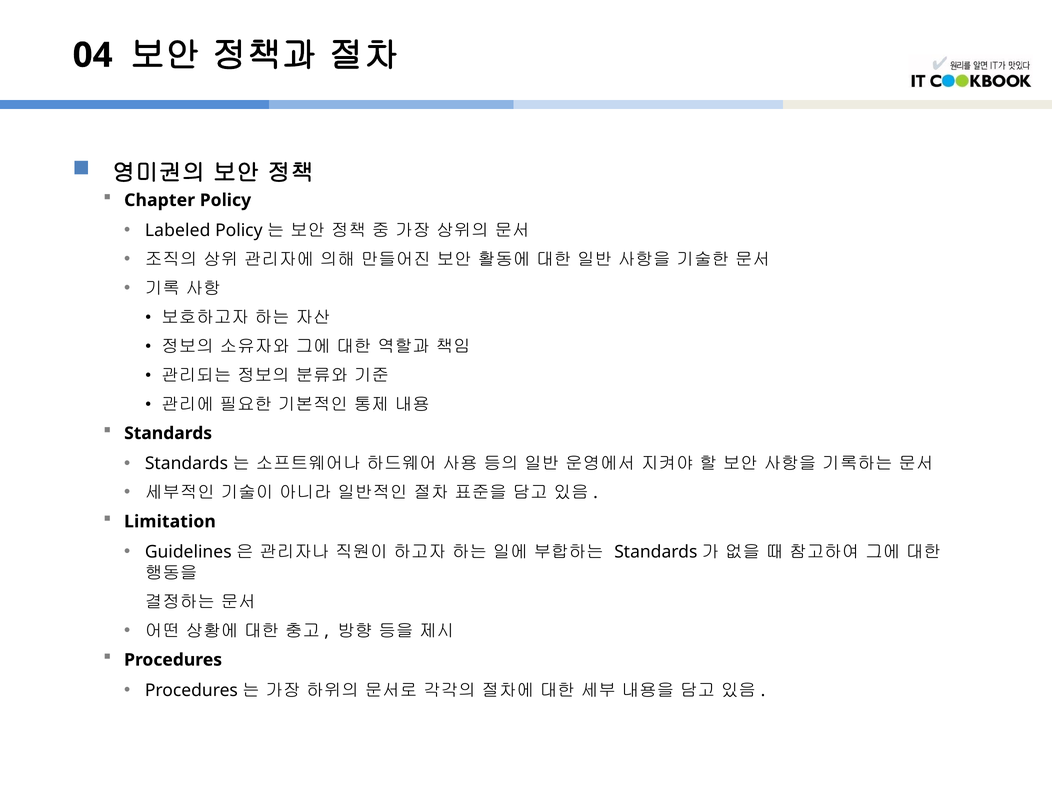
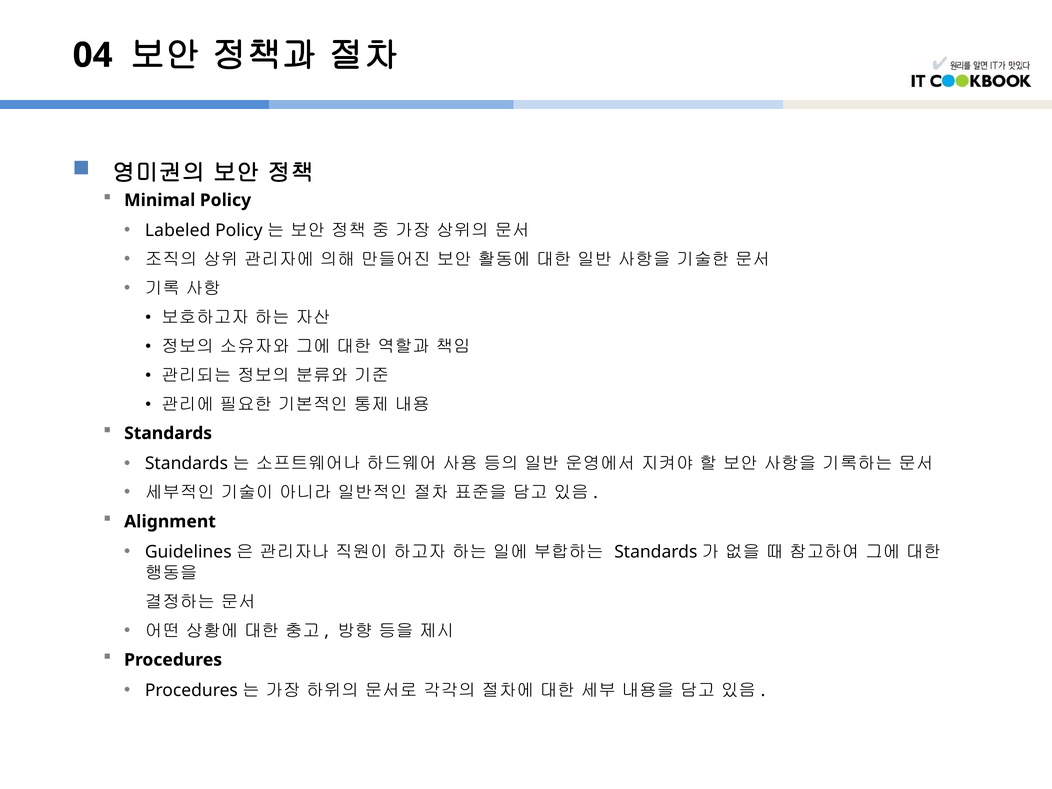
Chapter: Chapter -> Minimal (160, 200)
Limitation: Limitation -> Alignment (170, 522)
